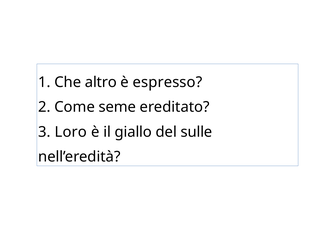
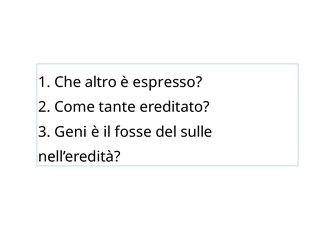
seme: seme -> tante (117, 107)
Loro: Loro -> Geni (71, 132)
giallo: giallo -> fosse (133, 132)
